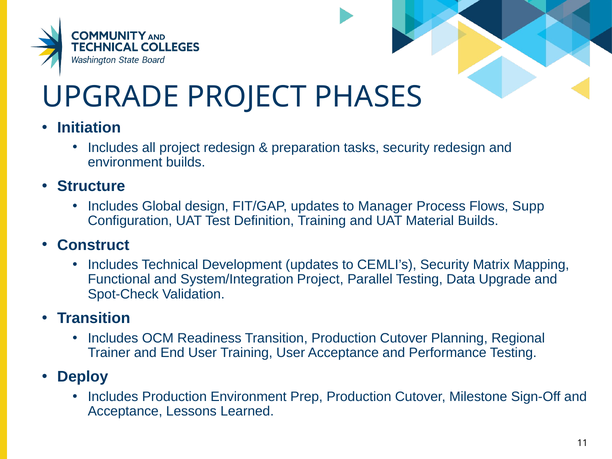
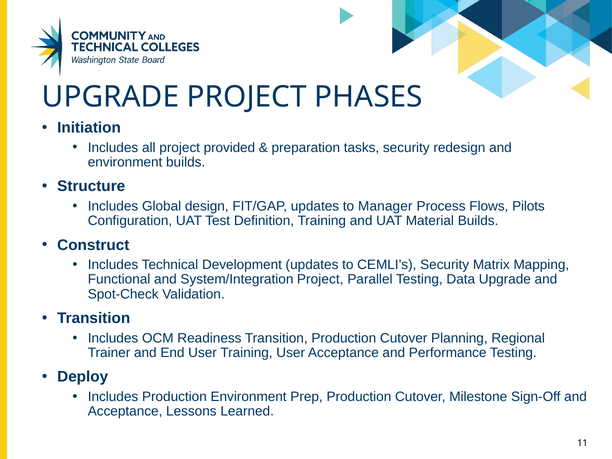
project redesign: redesign -> provided (229, 148)
Supp: Supp -> Pilots (528, 206)
